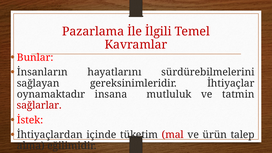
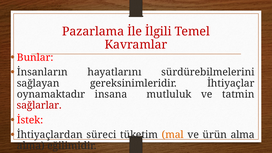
içinde: içinde -> süreci (101, 135)
mal colour: red -> orange (173, 135)
ürün talep: talep -> alma (243, 135)
